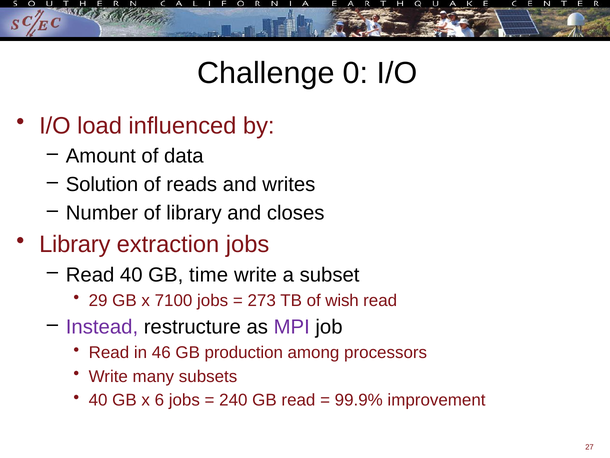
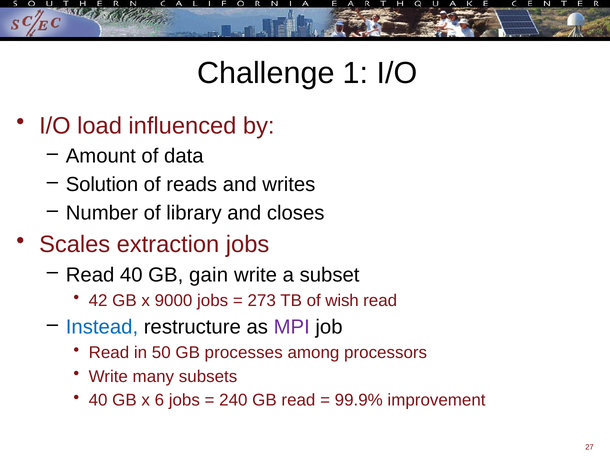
0: 0 -> 1 (356, 73)
Library: Library -> Scales (75, 244)
time: time -> gain (209, 275)
29: 29 -> 42 (98, 300)
7100: 7100 -> 9000 (174, 300)
Instead colour: purple -> blue (102, 327)
46: 46 -> 50 (161, 352)
production: production -> processes (244, 352)
